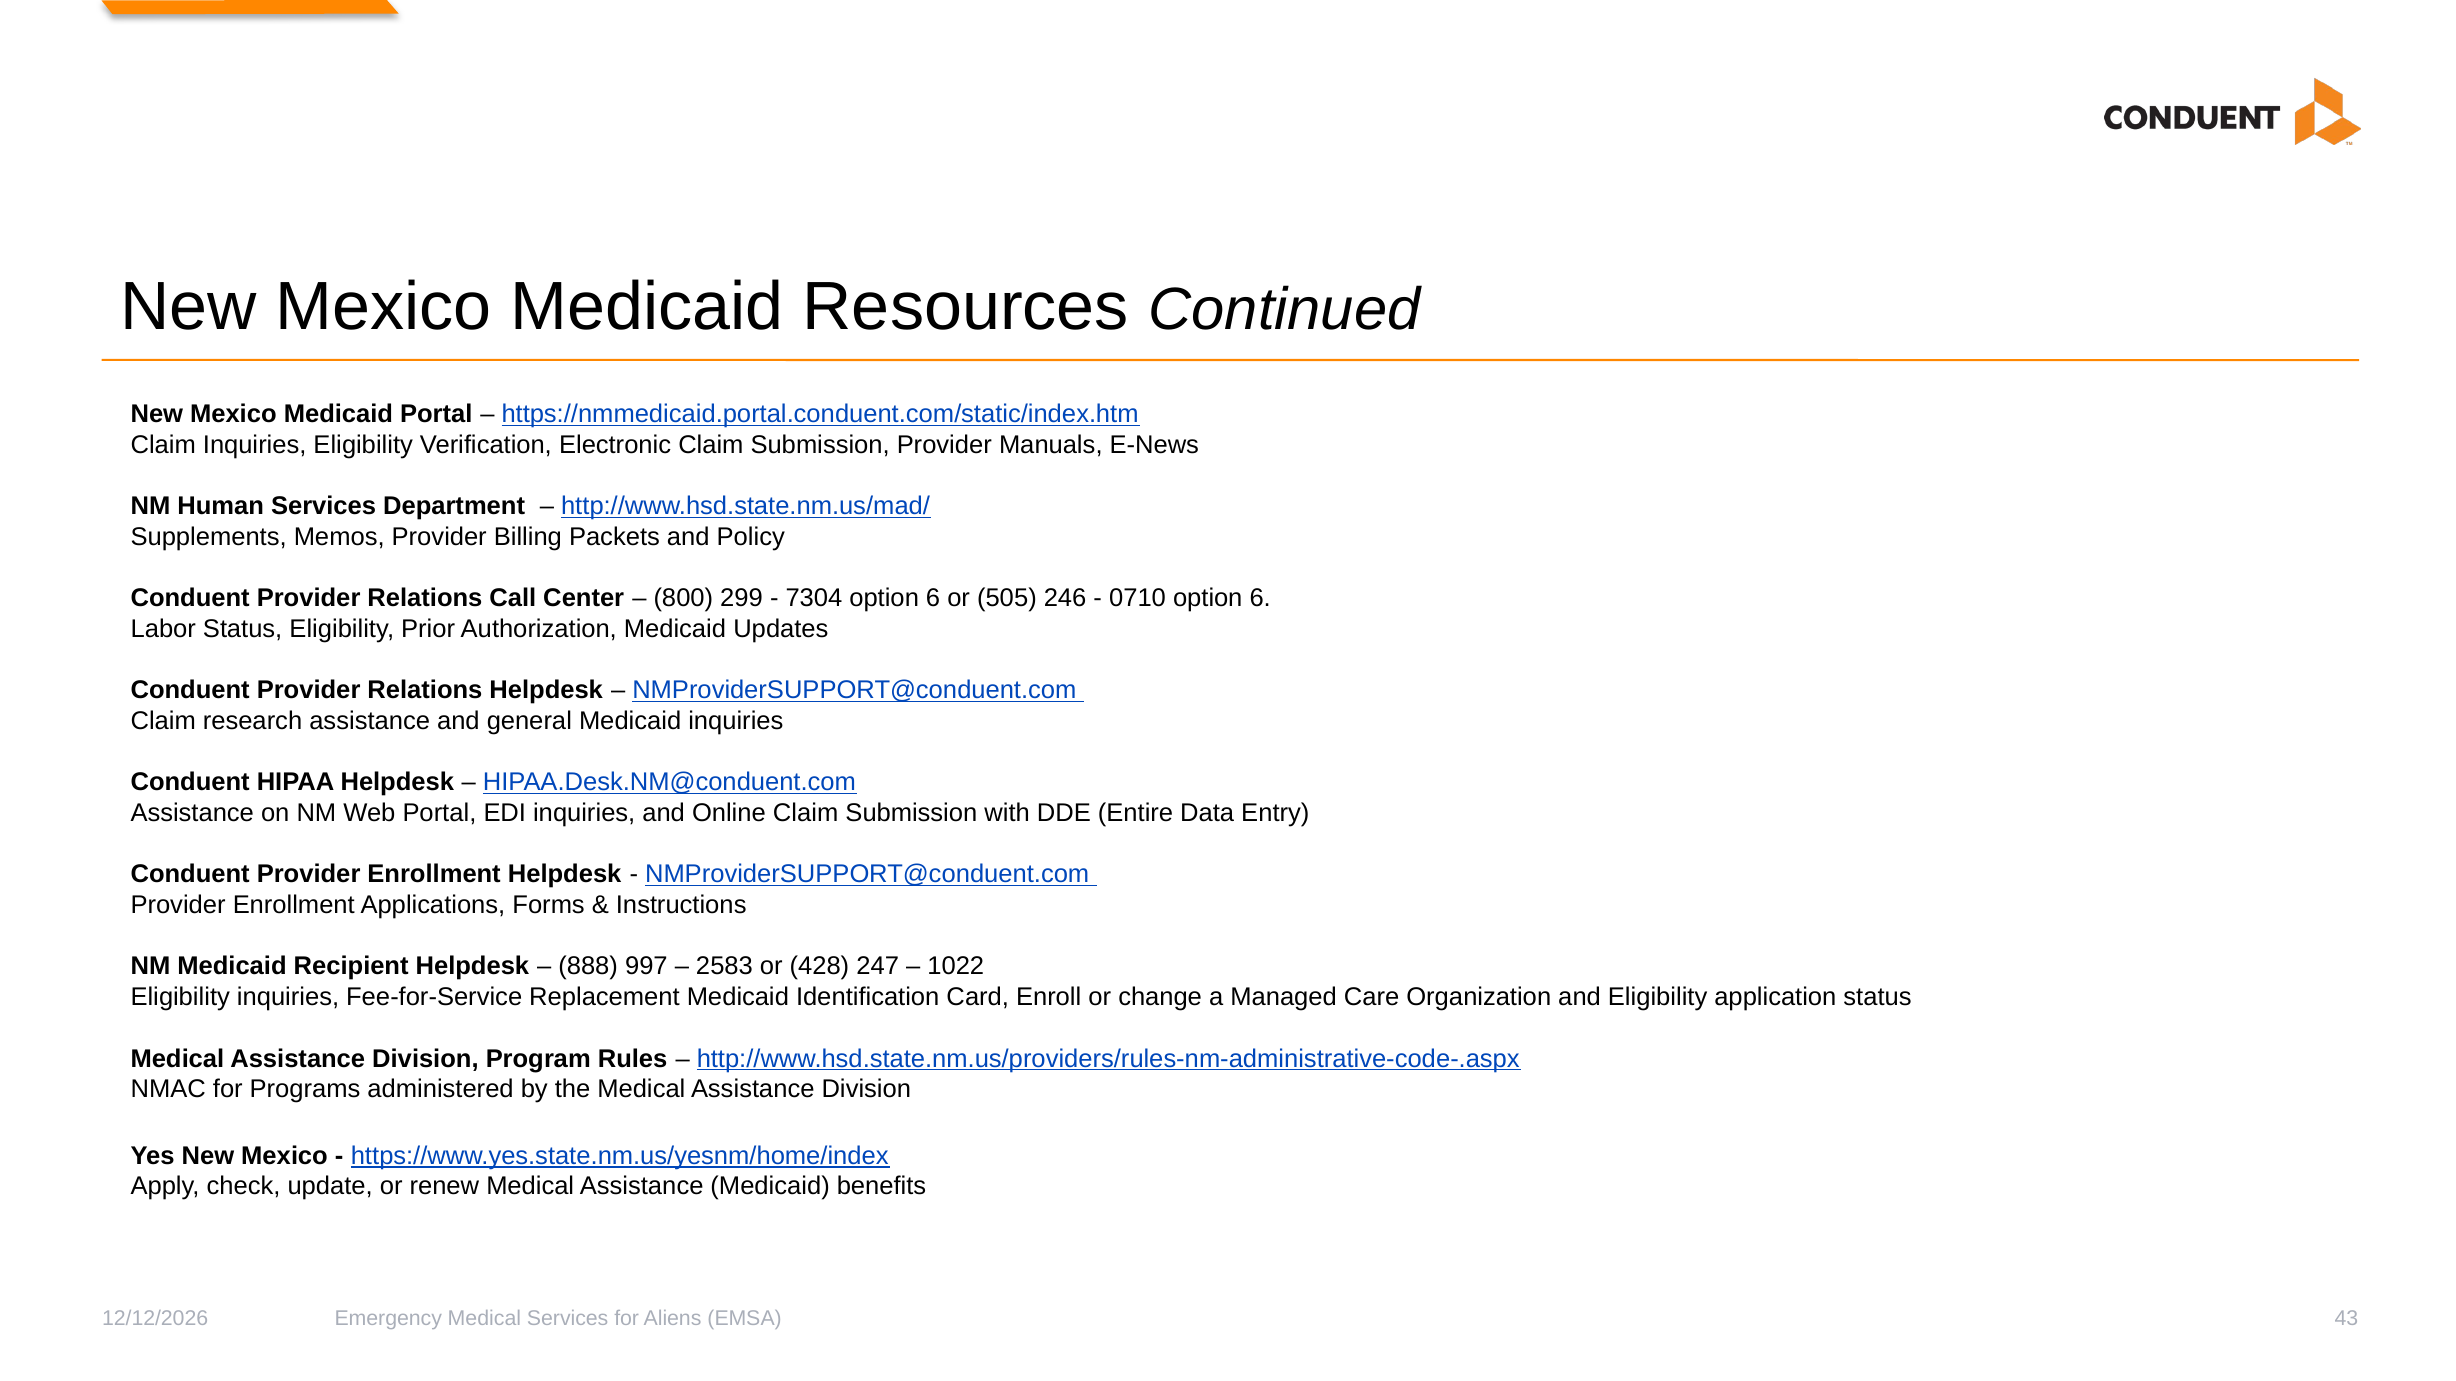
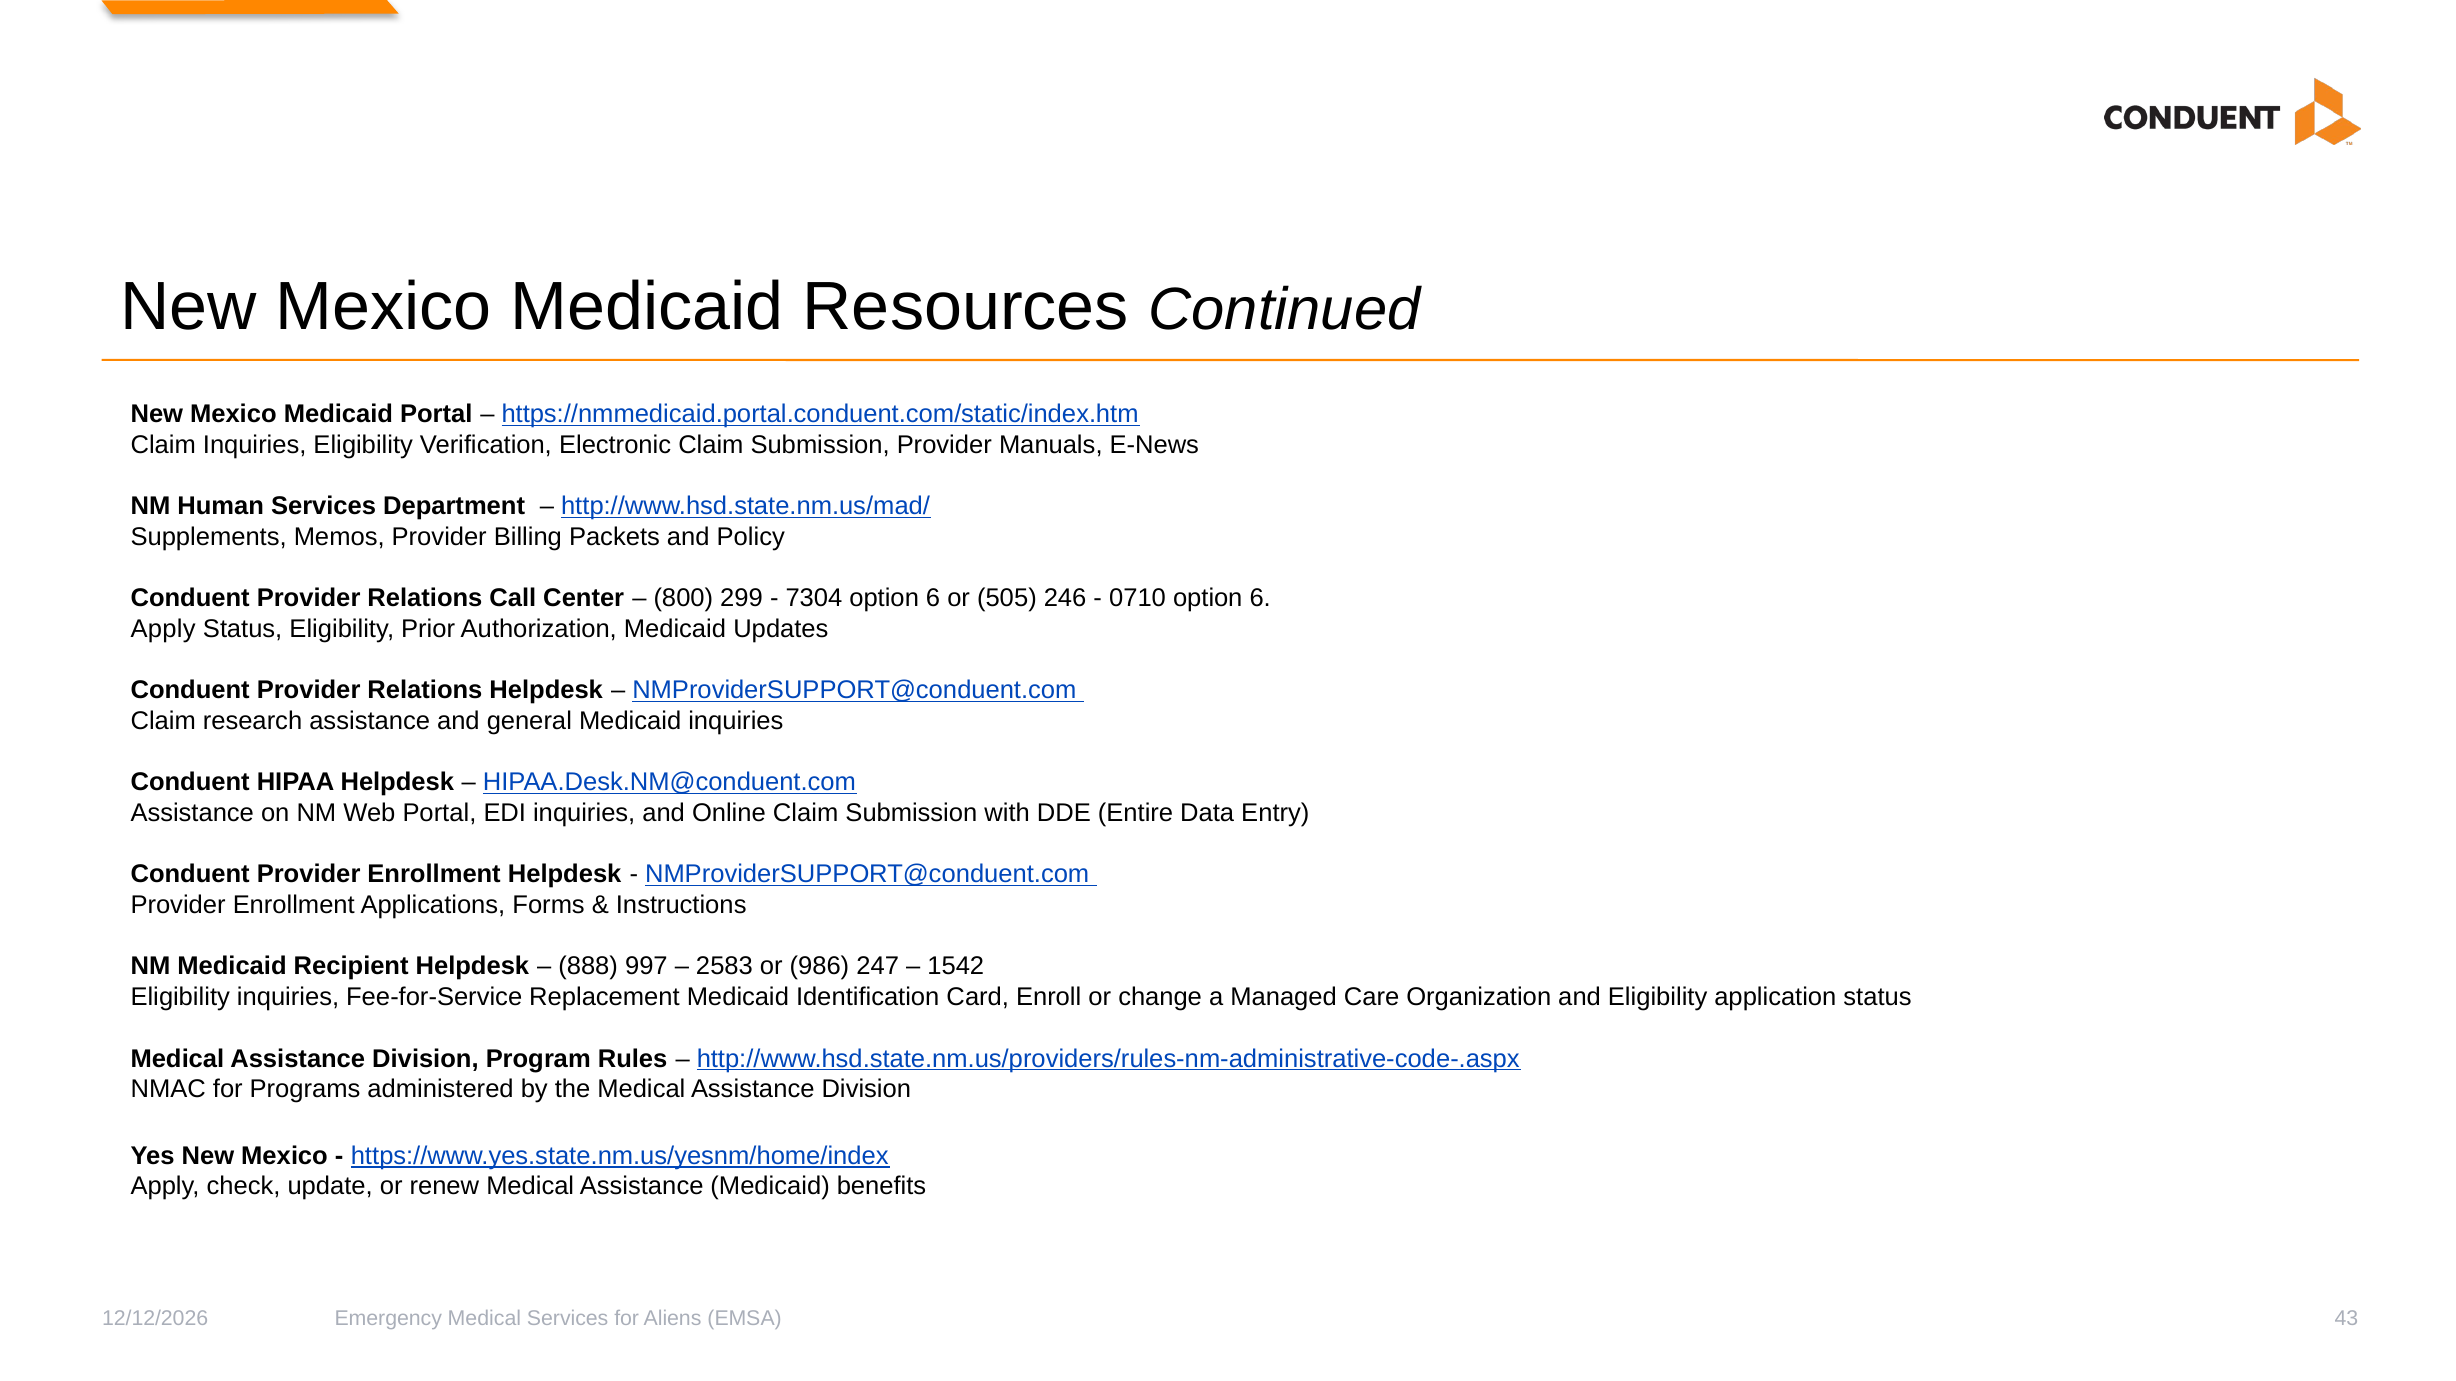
Labor: Labor -> Apply (163, 629)
428: 428 -> 986 (819, 967)
1022: 1022 -> 1542 (956, 967)
